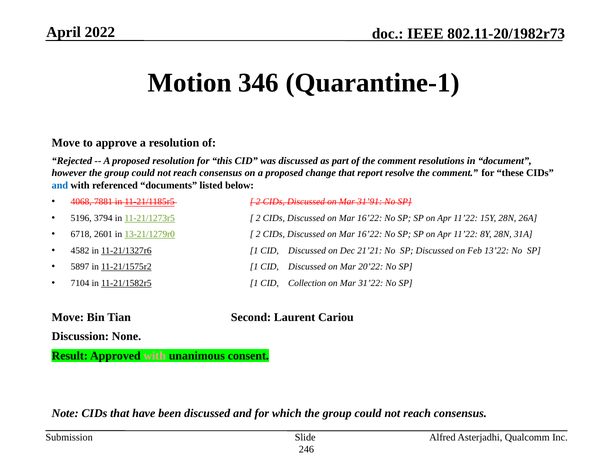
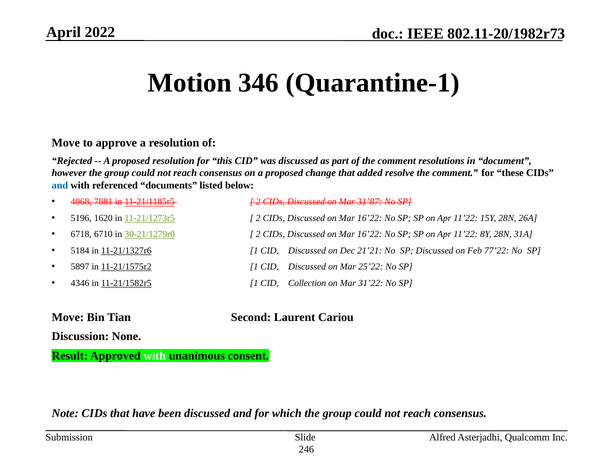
report: report -> added (370, 173)
31’91: 31’91 -> 31’87 (370, 202)
3794: 3794 -> 1620 (103, 218)
2601: 2601 -> 6710 (103, 234)
13-21/1279r0: 13-21/1279r0 -> 30-21/1279r0 (150, 234)
4582: 4582 -> 5184 (80, 251)
13’22: 13’22 -> 77’22 (497, 251)
20’22: 20’22 -> 25’22 (371, 267)
7104: 7104 -> 4346 (80, 283)
with colour: pink -> white (155, 356)
